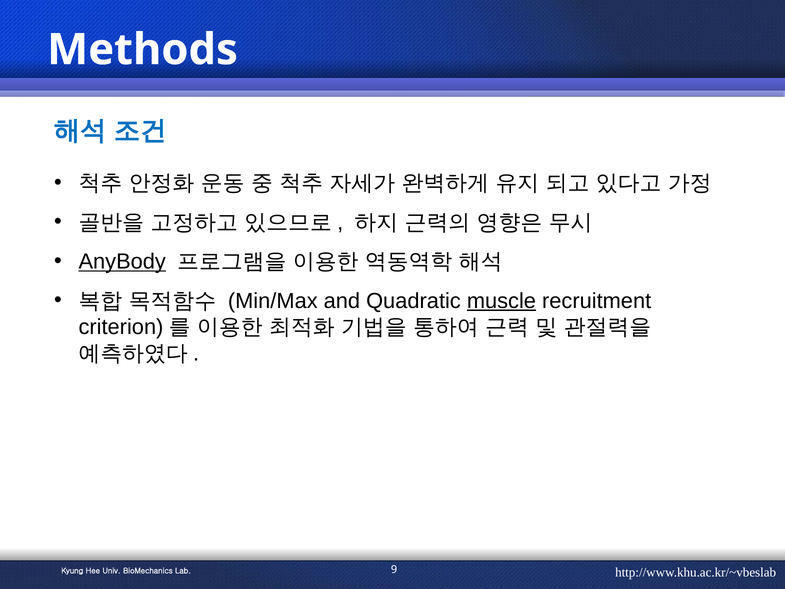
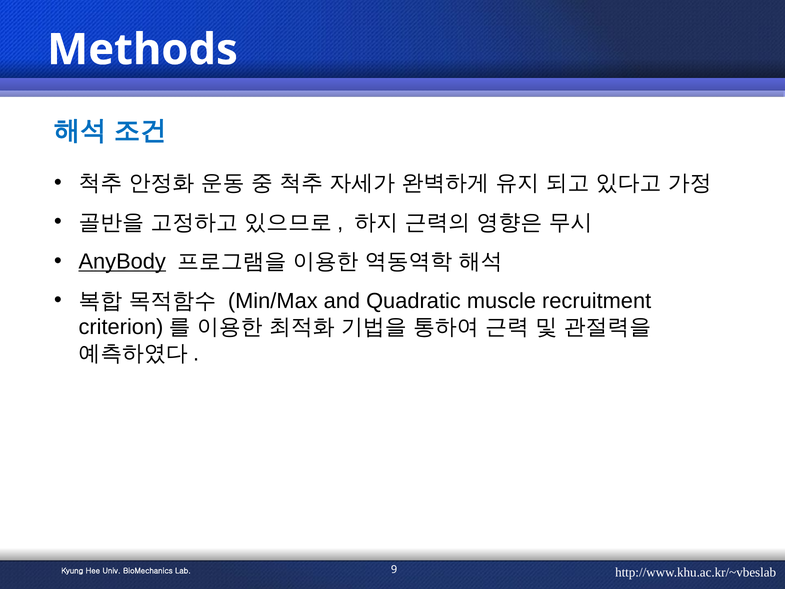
muscle underline: present -> none (501, 301)
